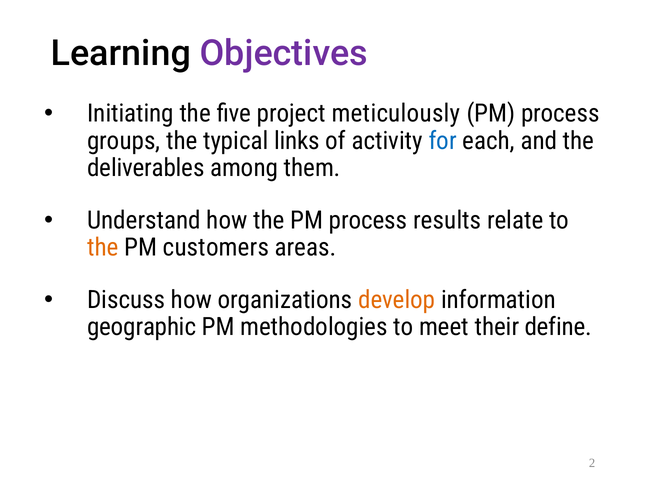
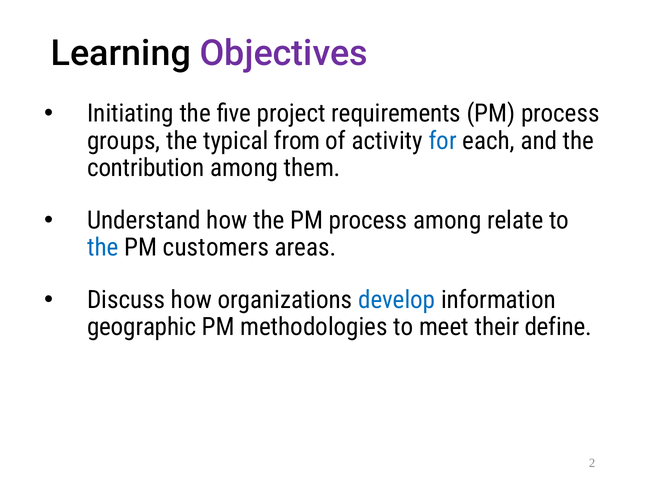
meticulously: meticulously -> requirements (396, 114)
links: links -> from (297, 141)
deliverables: deliverables -> contribution (146, 168)
process results: results -> among (447, 220)
the colour: orange -> blue (103, 247)
develop colour: orange -> blue (397, 299)
